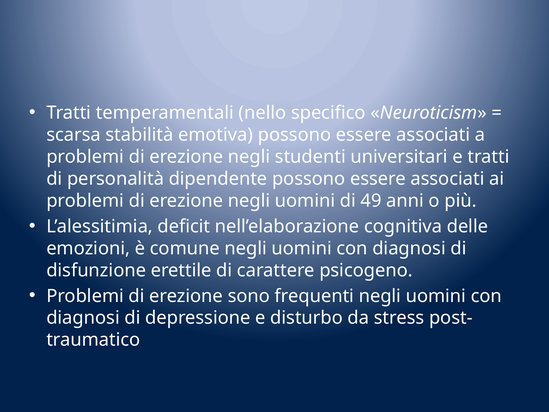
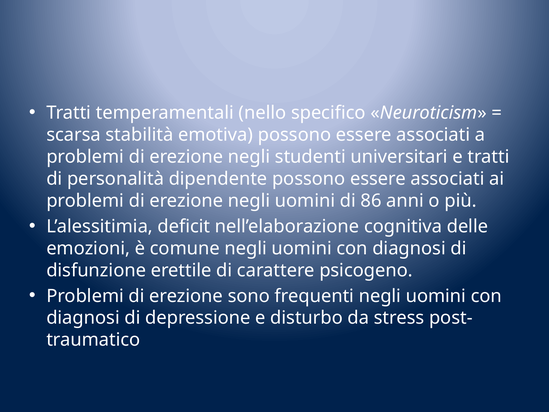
49: 49 -> 86 (371, 201)
